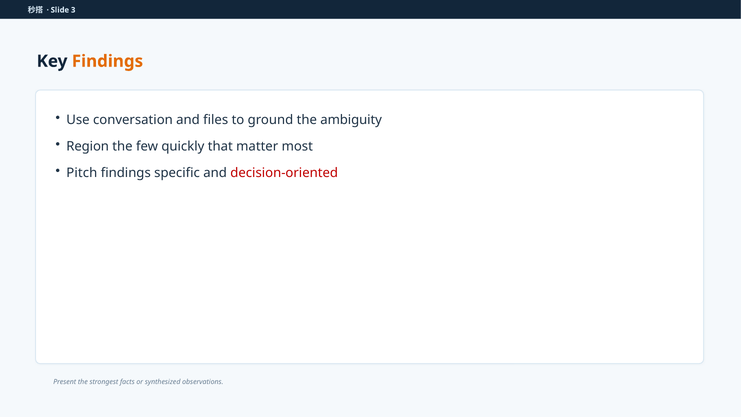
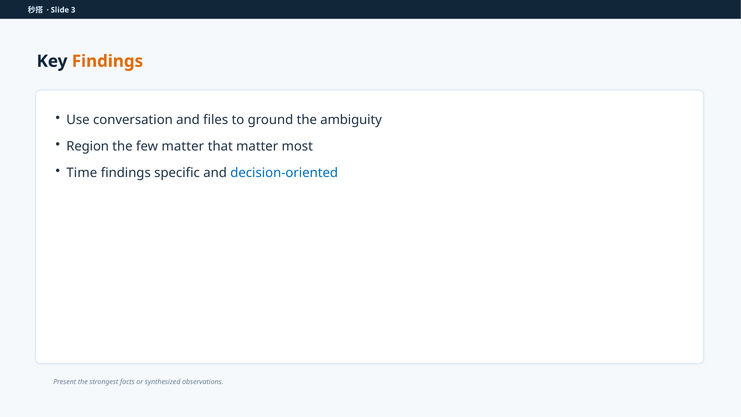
few quickly: quickly -> matter (183, 146)
Pitch: Pitch -> Time (82, 173)
decision-oriented colour: red -> blue (284, 173)
